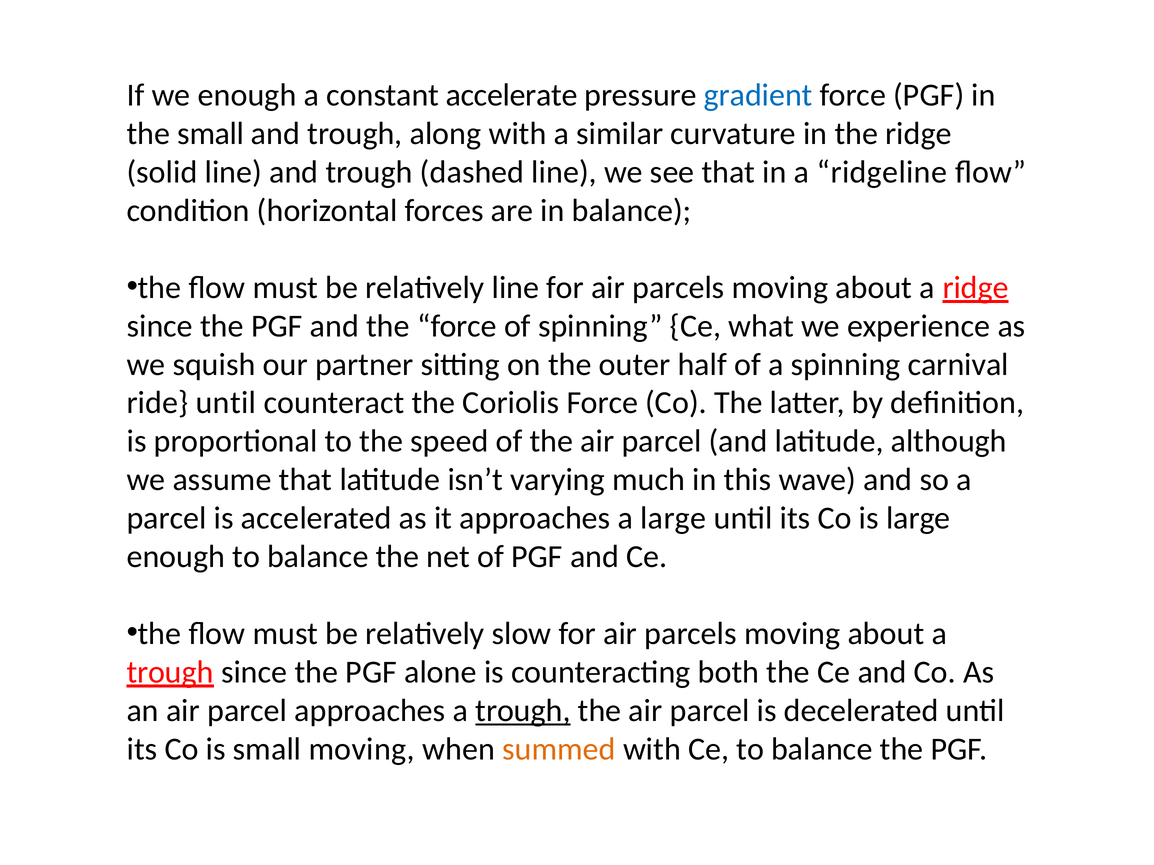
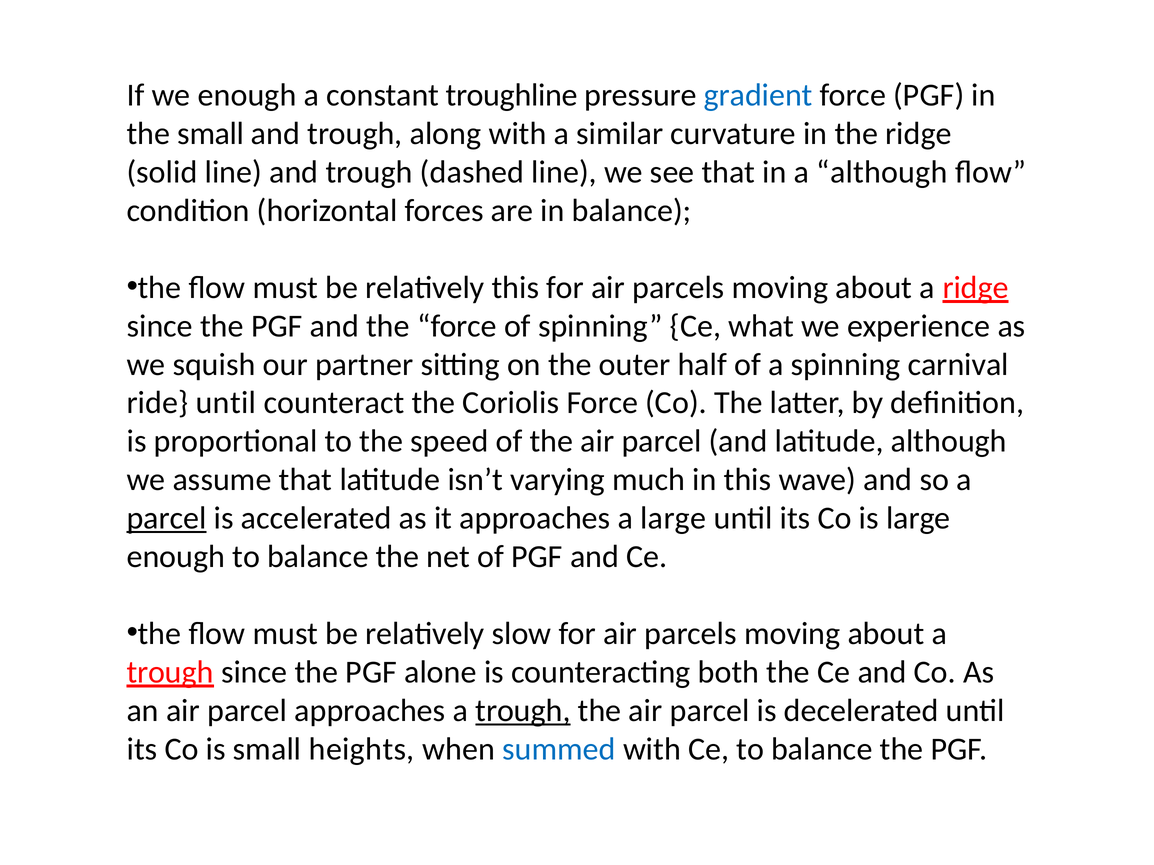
accelerate: accelerate -> troughline (512, 95)
a ridgeline: ridgeline -> although (882, 172)
relatively line: line -> this (515, 288)
parcel underline: none -> present (167, 519)
small moving: moving -> heights (362, 749)
summed colour: orange -> blue (559, 749)
